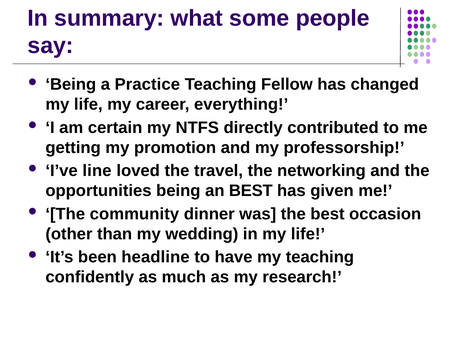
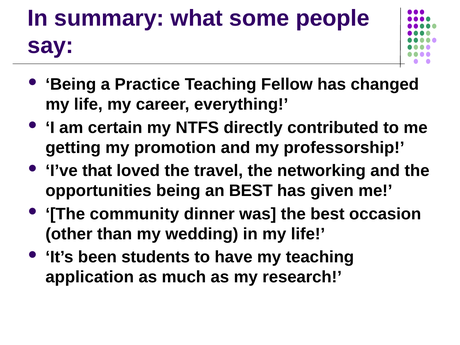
line: line -> that (97, 171)
headline: headline -> students (156, 257)
confidently: confidently -> application (90, 277)
